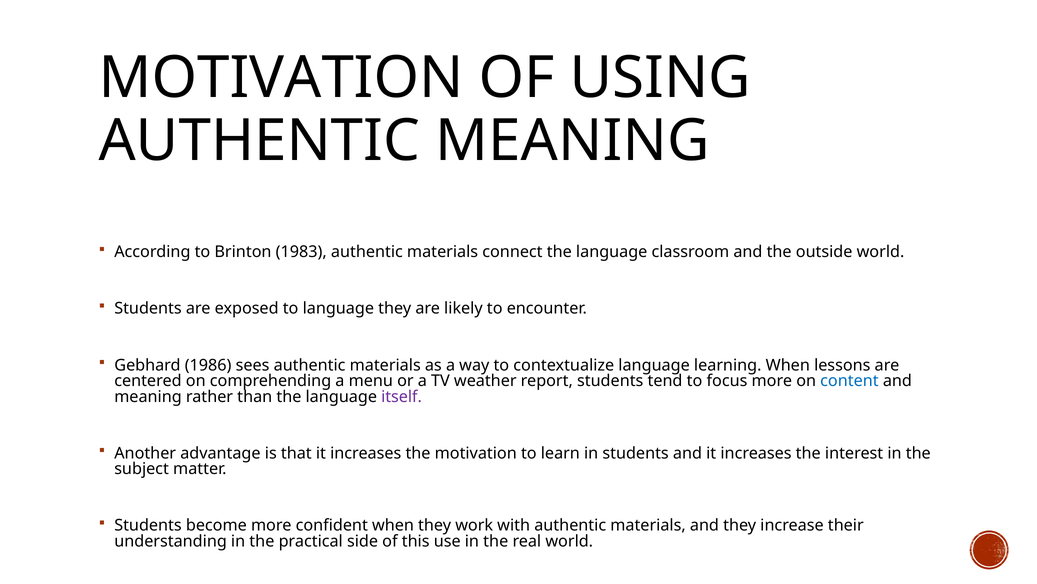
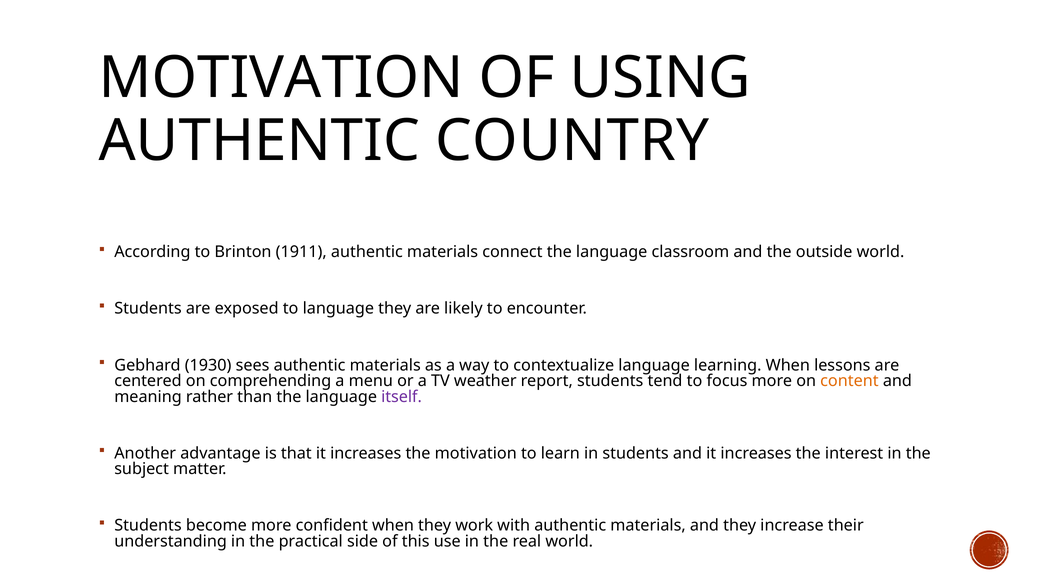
AUTHENTIC MEANING: MEANING -> COUNTRY (572, 141)
1983: 1983 -> 1911 (301, 252)
1986: 1986 -> 1930 (208, 365)
content colour: blue -> orange (849, 380)
